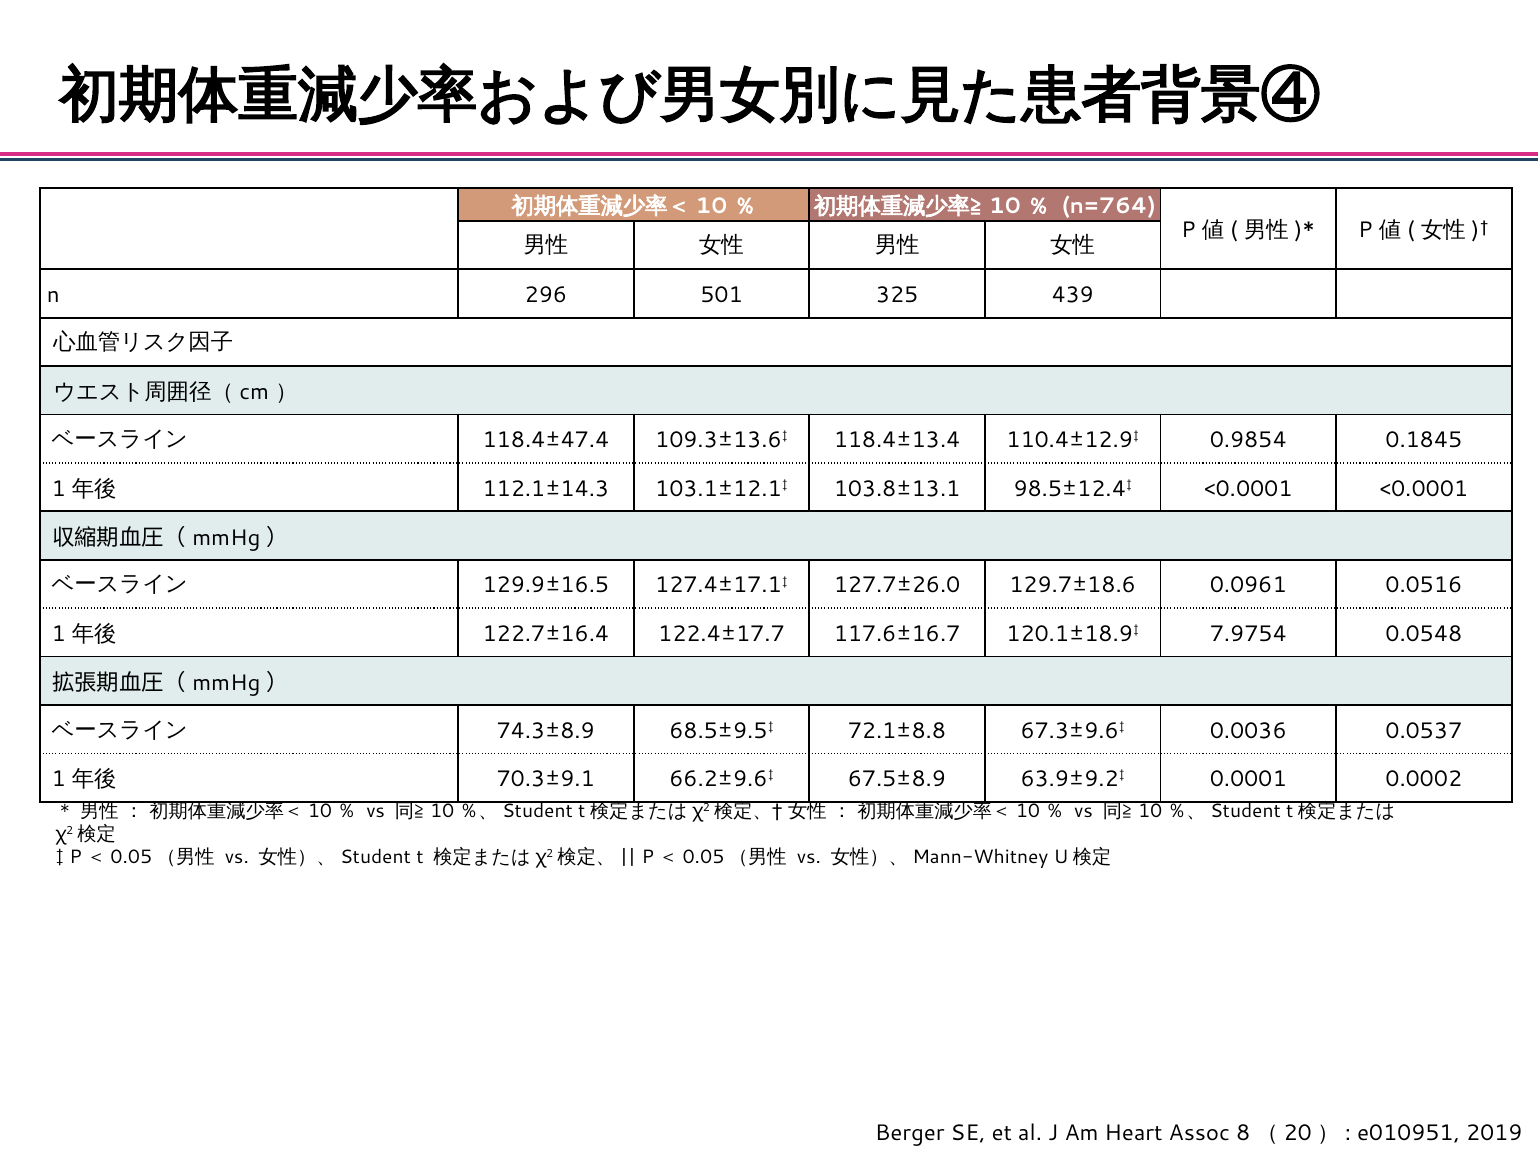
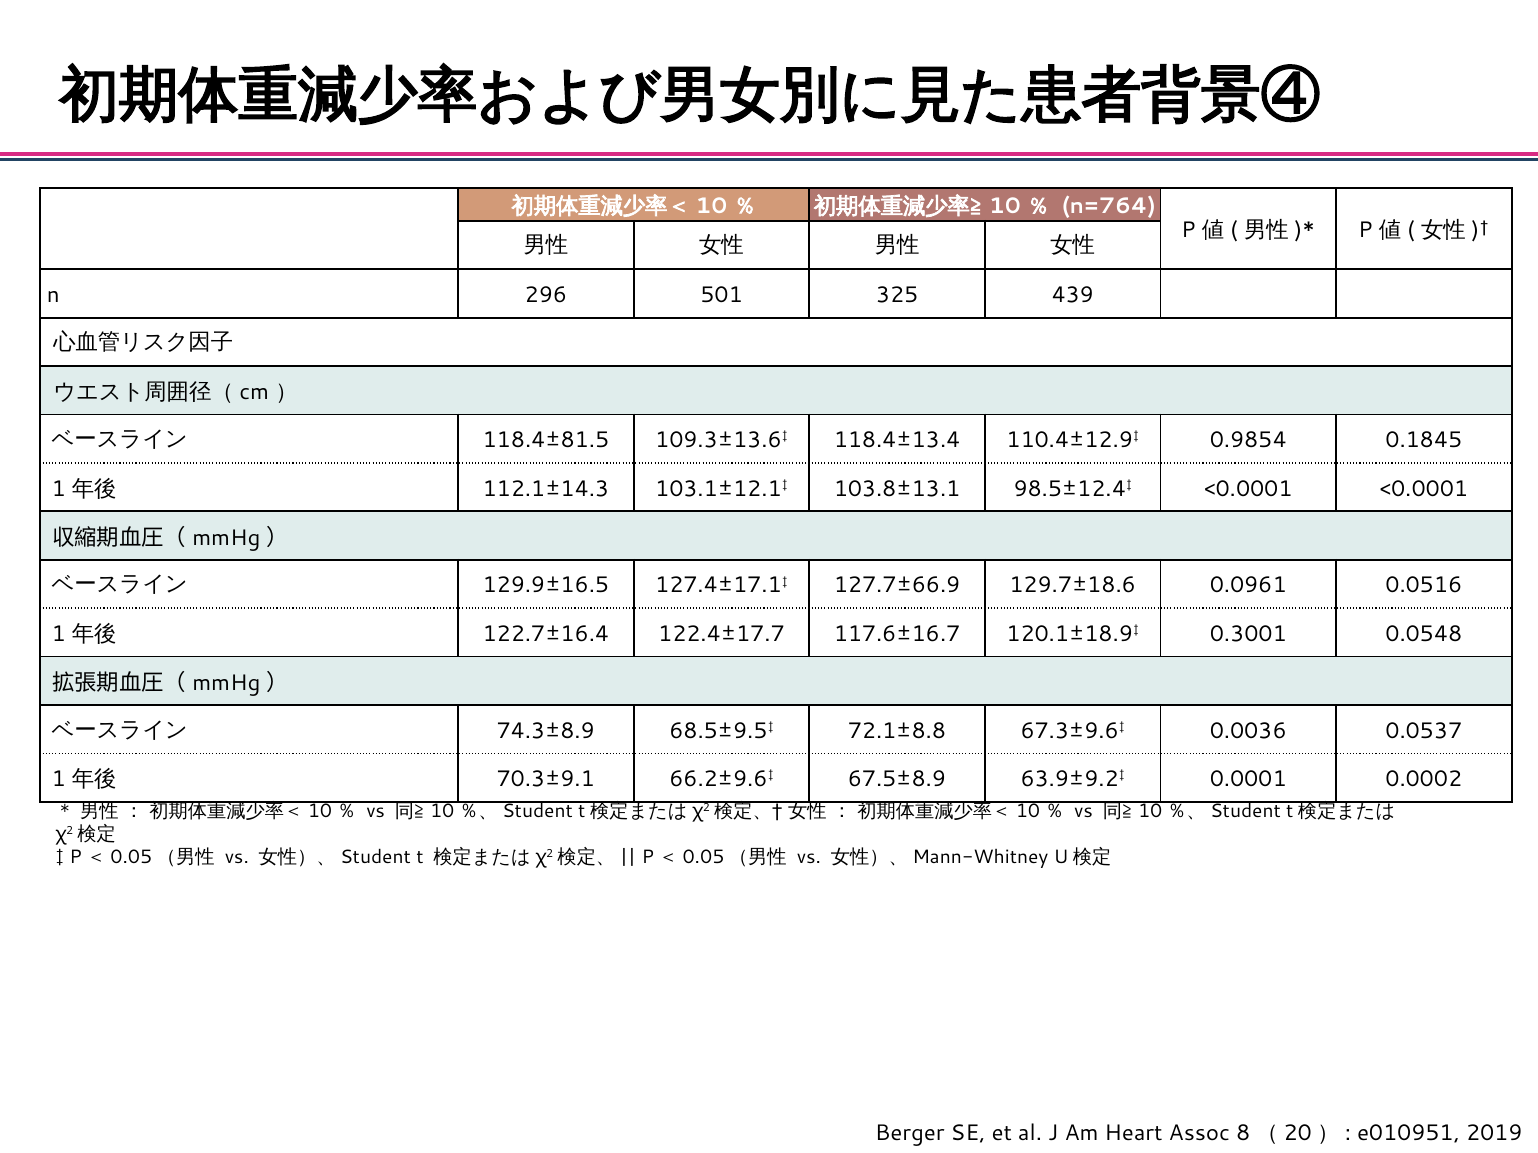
118.4±47.4: 118.4±47.4 -> 118.4±81.5 (546, 440)
127.7±26.0: 127.7±26.0 -> 127.7±66.9 (897, 586)
7.9754: 7.9754 -> 0.3001 (1248, 634)
